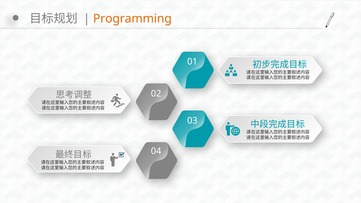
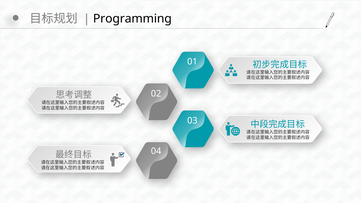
Programming colour: orange -> black (132, 19)
